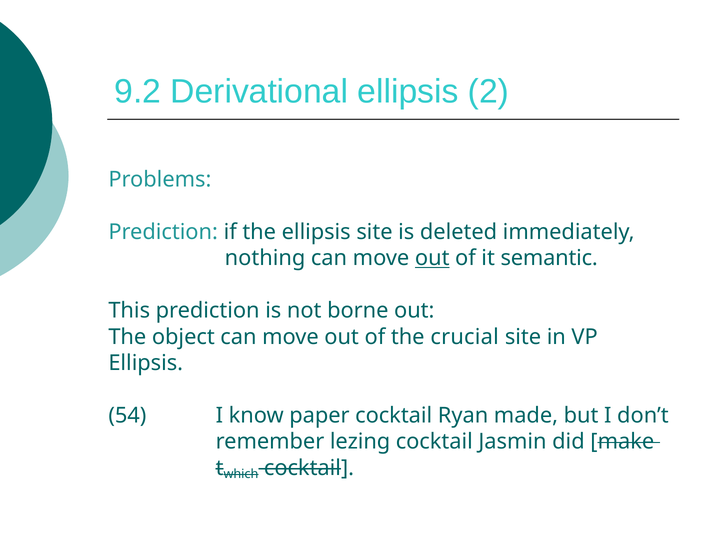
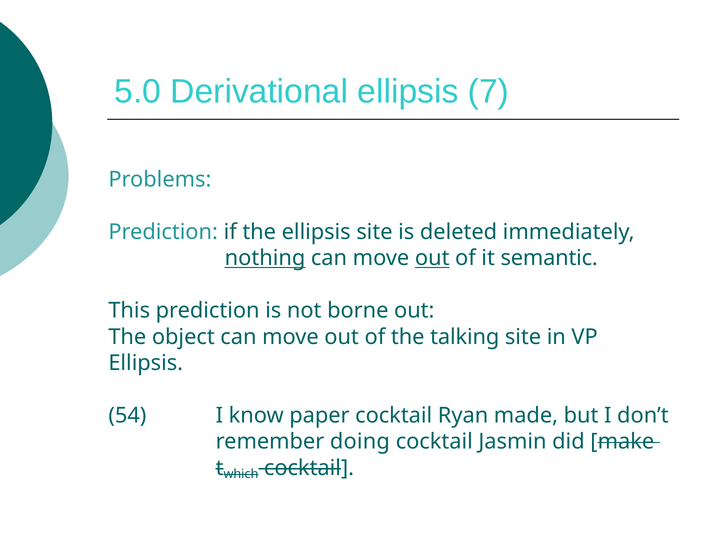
9.2: 9.2 -> 5.0 (138, 91)
2: 2 -> 7 (488, 91)
nothing underline: none -> present (265, 258)
crucial: crucial -> talking (465, 336)
lezing: lezing -> doing (360, 441)
